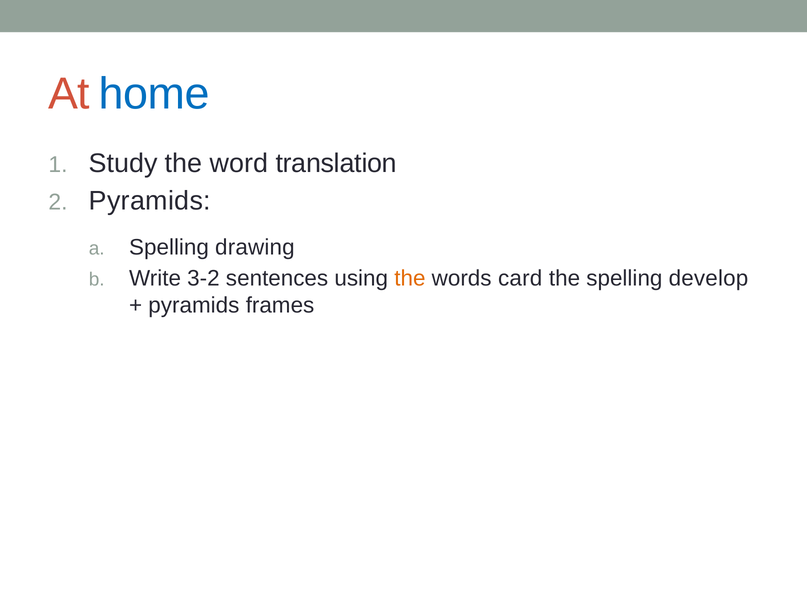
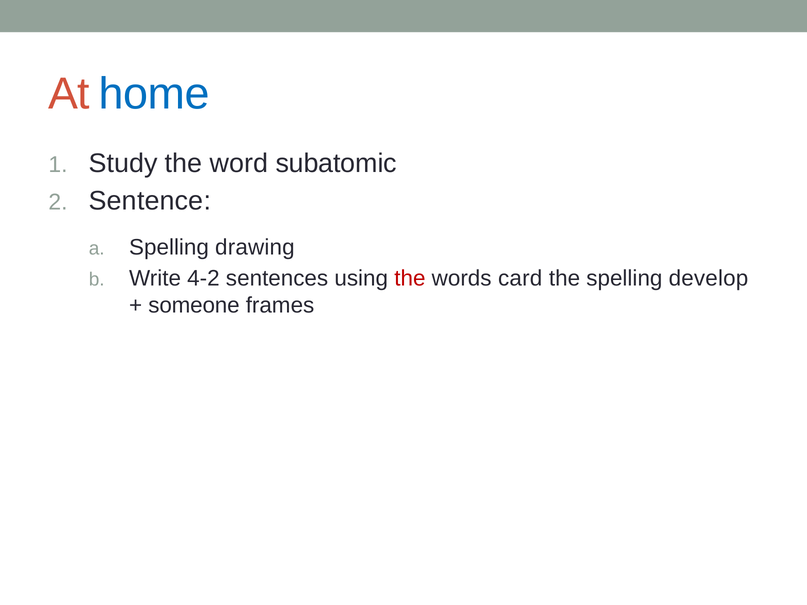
translation: translation -> subatomic (336, 163)
Pyramids: Pyramids -> Sentence (150, 201)
3-2: 3-2 -> 4-2 (203, 279)
the colour: orange -> red (410, 279)
pyramids: pyramids -> someone (194, 306)
